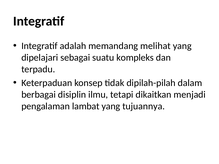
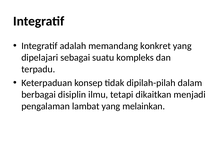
melihat: melihat -> konkret (156, 46)
tujuannya: tujuannya -> melainkan (144, 106)
